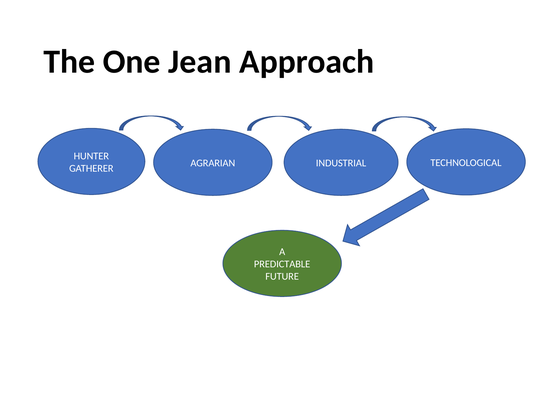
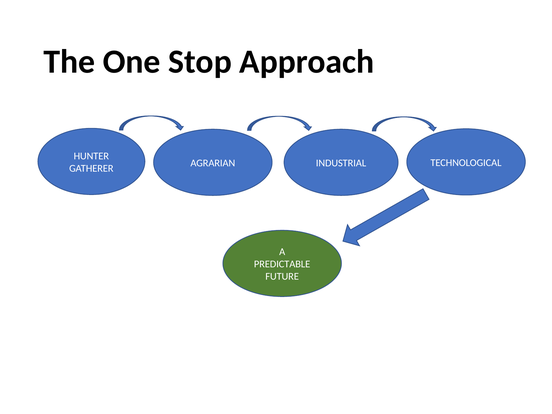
Jean: Jean -> Stop (200, 62)
